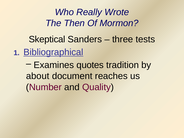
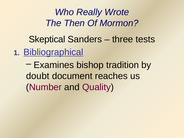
quotes: quotes -> bishop (90, 65)
about: about -> doubt (38, 76)
